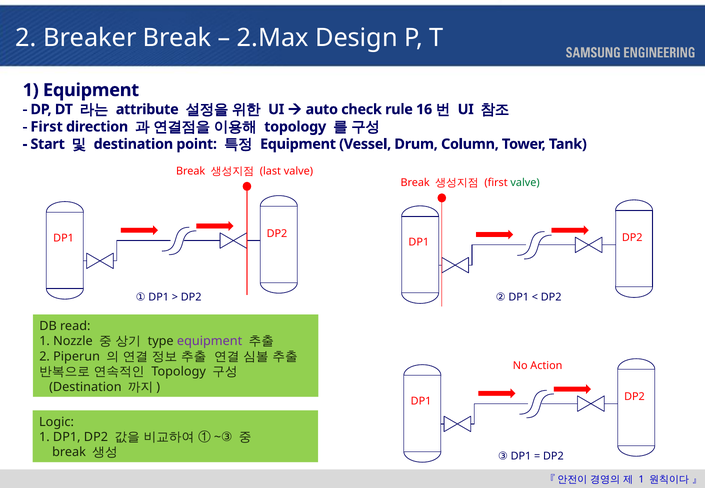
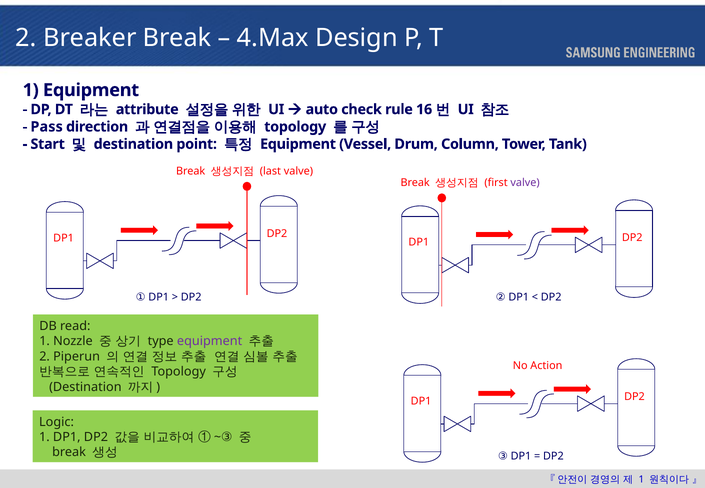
2.Max: 2.Max -> 4.Max (273, 38)
First: First -> Pass (47, 127)
valve colour: green -> purple (525, 183)
